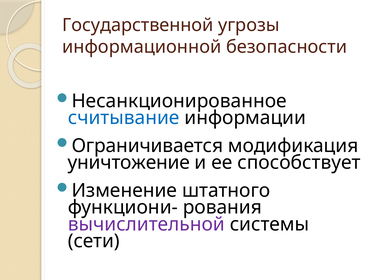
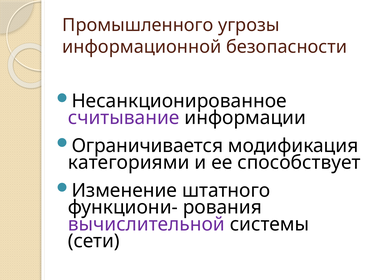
Государственной: Государственной -> Промышленного (138, 25)
считывание colour: blue -> purple (124, 118)
уничтожение: уничтожение -> категориями (129, 162)
